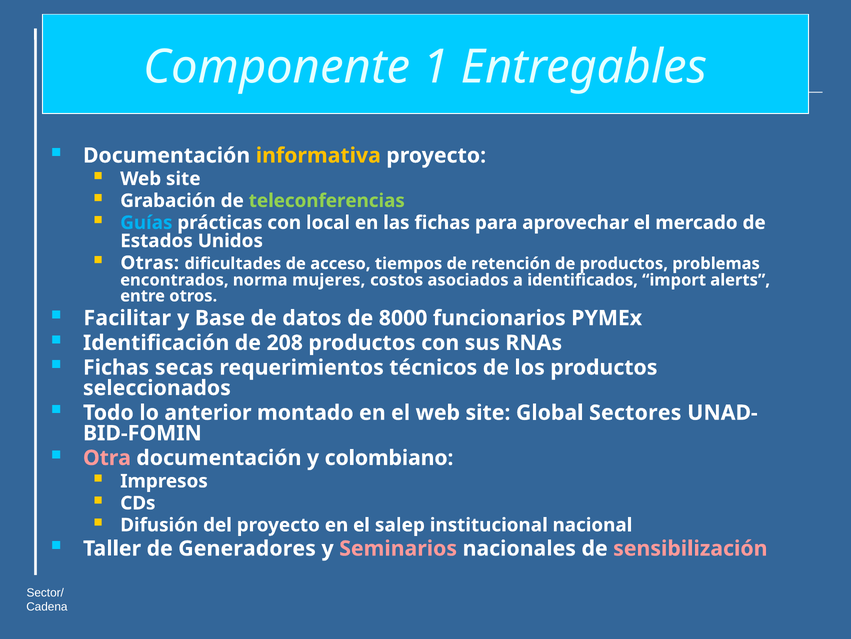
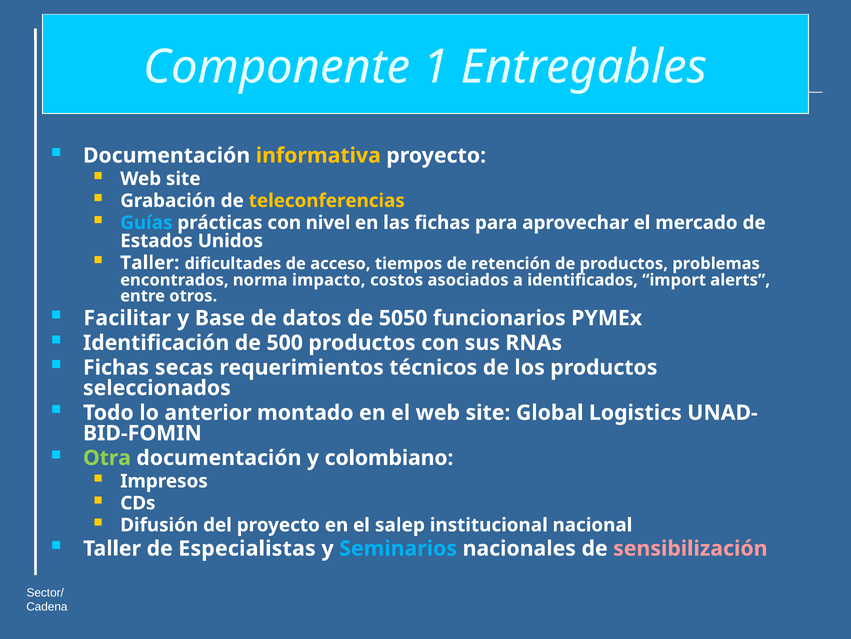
teleconferencias colour: light green -> yellow (327, 201)
local: local -> nivel (328, 222)
Otras: Otras -> Taller (150, 263)
mujeres: mujeres -> impacto (329, 280)
8000: 8000 -> 5050 (403, 318)
208: 208 -> 500 (285, 342)
Sectores: Sectores -> Logistics (635, 412)
Otra colour: pink -> light green (107, 457)
Generadores: Generadores -> Especialistas (247, 548)
Seminarios colour: pink -> light blue (398, 548)
